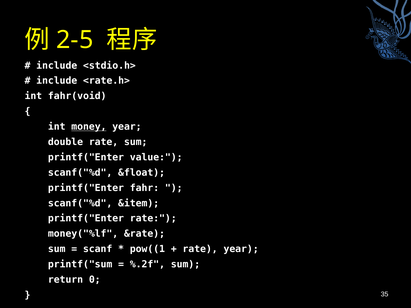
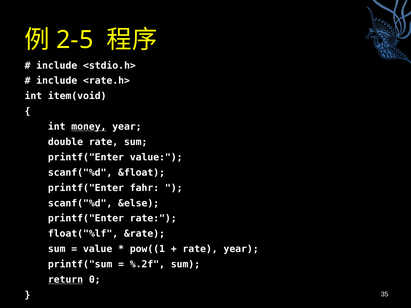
fahr(void: fahr(void -> item(void (77, 96)
&item: &item -> &else (139, 203)
money("%lf: money("%lf -> float("%lf (83, 234)
scanf: scanf -> value (98, 249)
return underline: none -> present (66, 280)
